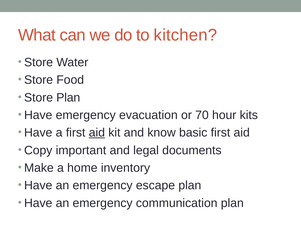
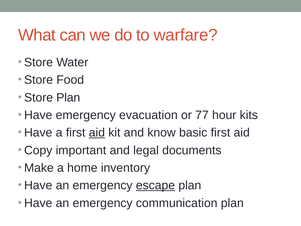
kitchen: kitchen -> warfare (186, 35)
70: 70 -> 77 (202, 115)
escape underline: none -> present (155, 185)
